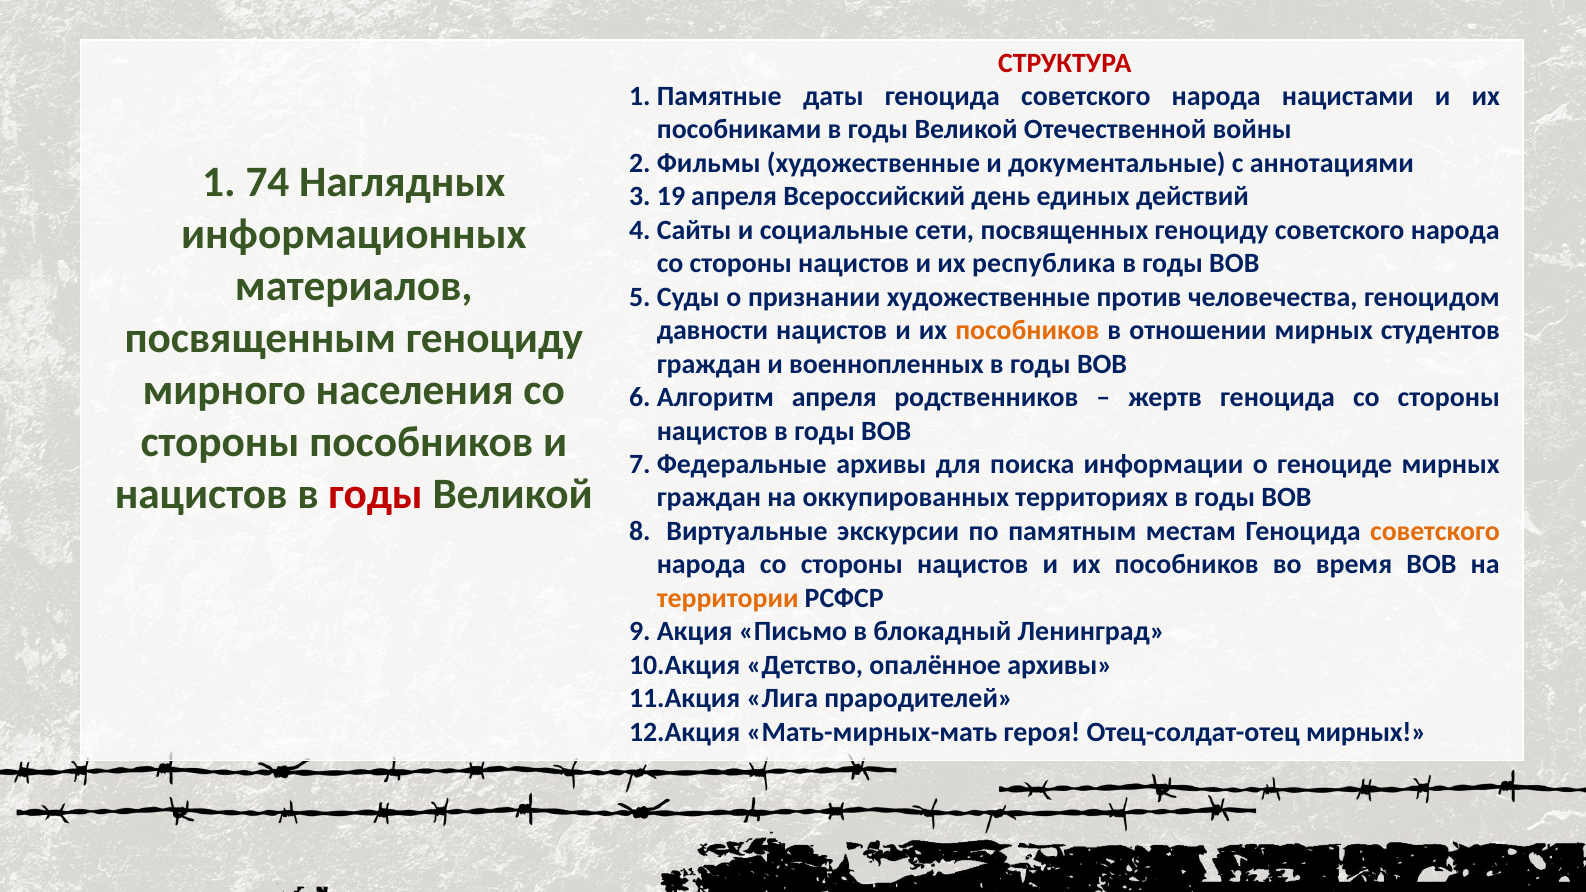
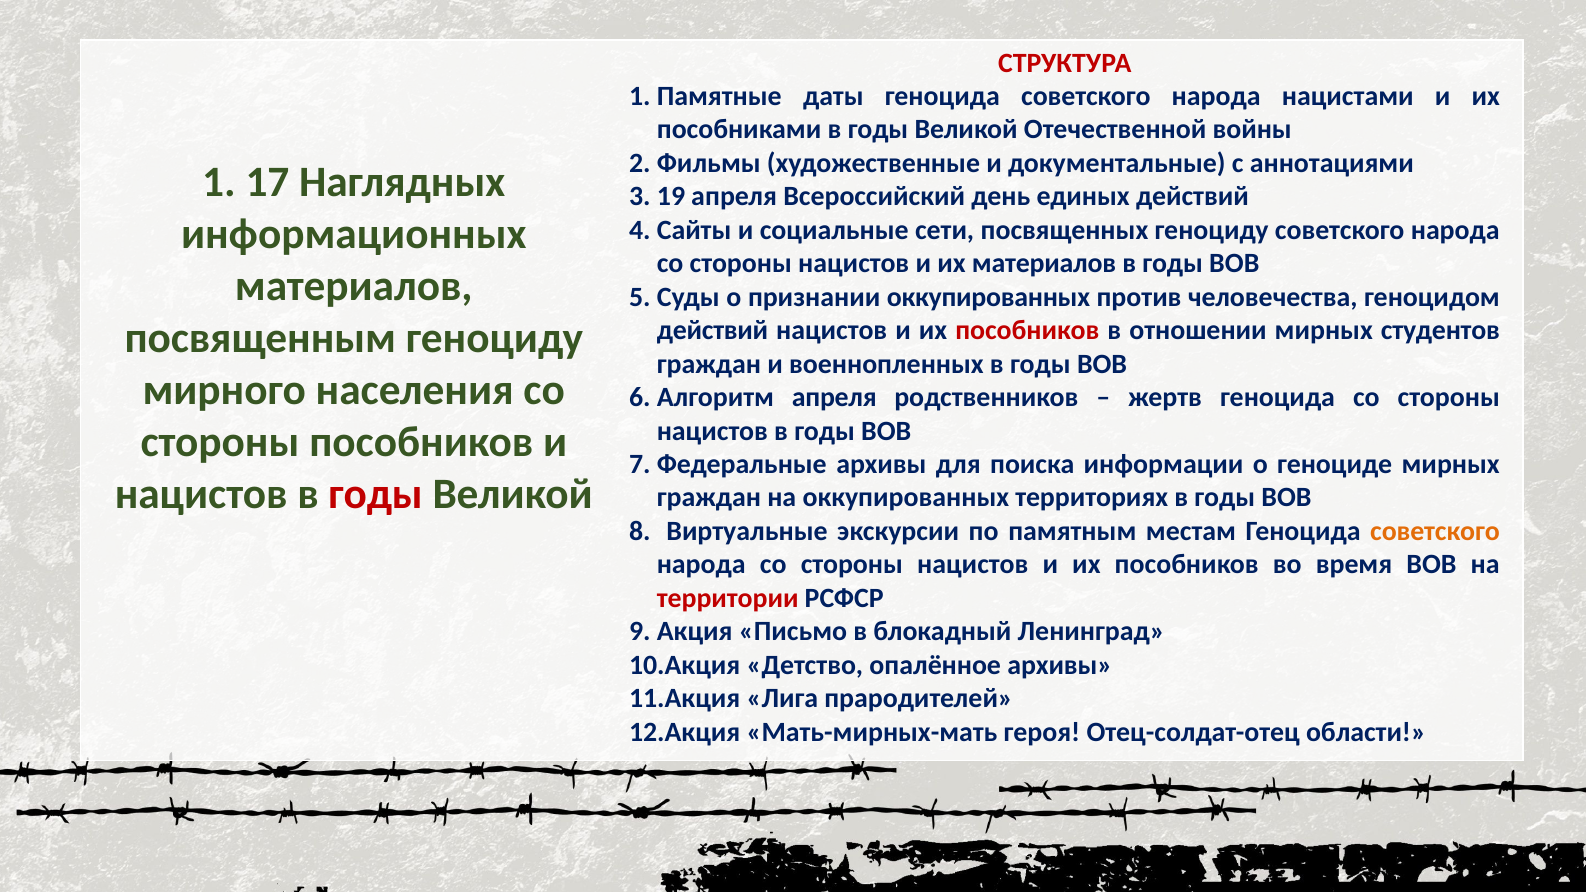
74: 74 -> 17 (267, 182)
их республика: республика -> материалов (1044, 264)
признании художественные: художественные -> оккупированных (988, 297)
давности: давности -> действий (713, 331)
пособников colour: orange -> red (1027, 331)
территории colour: orange -> red (728, 598)
Отец-солдат-отец мирных: мирных -> области (1366, 732)
